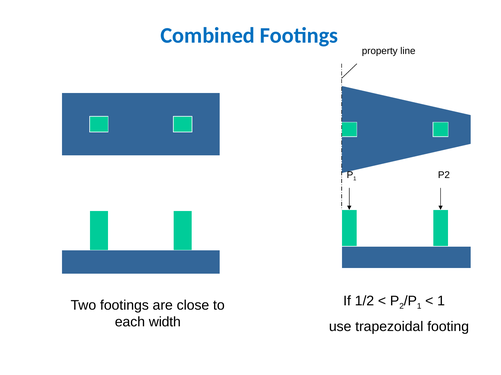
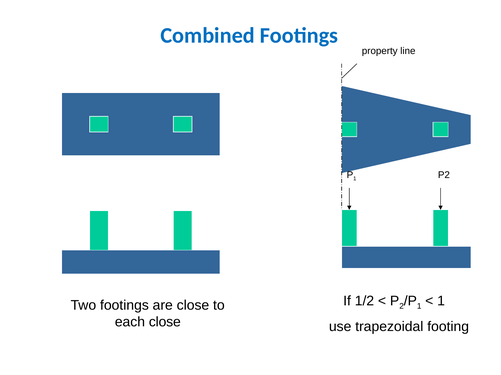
each width: width -> close (165, 322)
